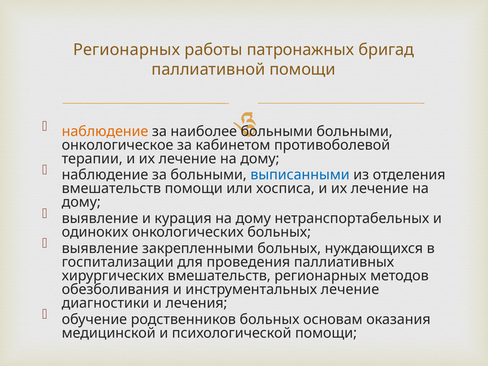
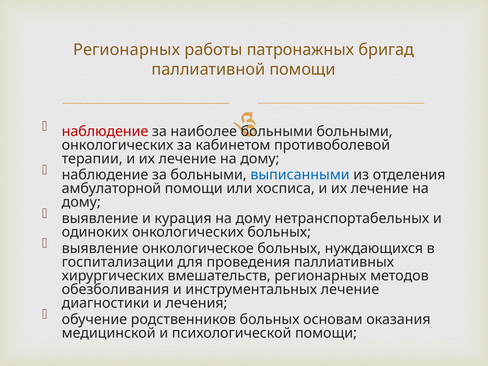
наблюдение colour: orange -> red (105, 131)
онкологическое: онкологическое -> онкологических (118, 145)
вмешательств: вмешательств -> амбулаторной (111, 189)
закрепленными: закрепленными -> онкологическое (198, 248)
